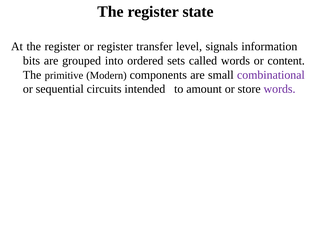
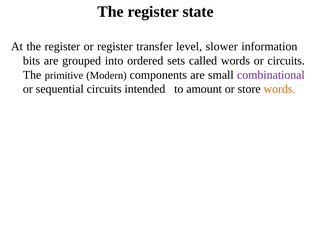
signals: signals -> slower (222, 46)
or content: content -> circuits (286, 61)
words colour: purple -> orange (280, 89)
